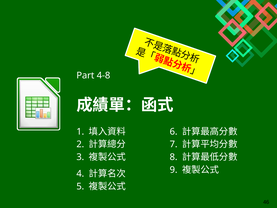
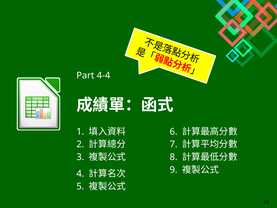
4-8: 4-8 -> 4-4 (104, 75)
